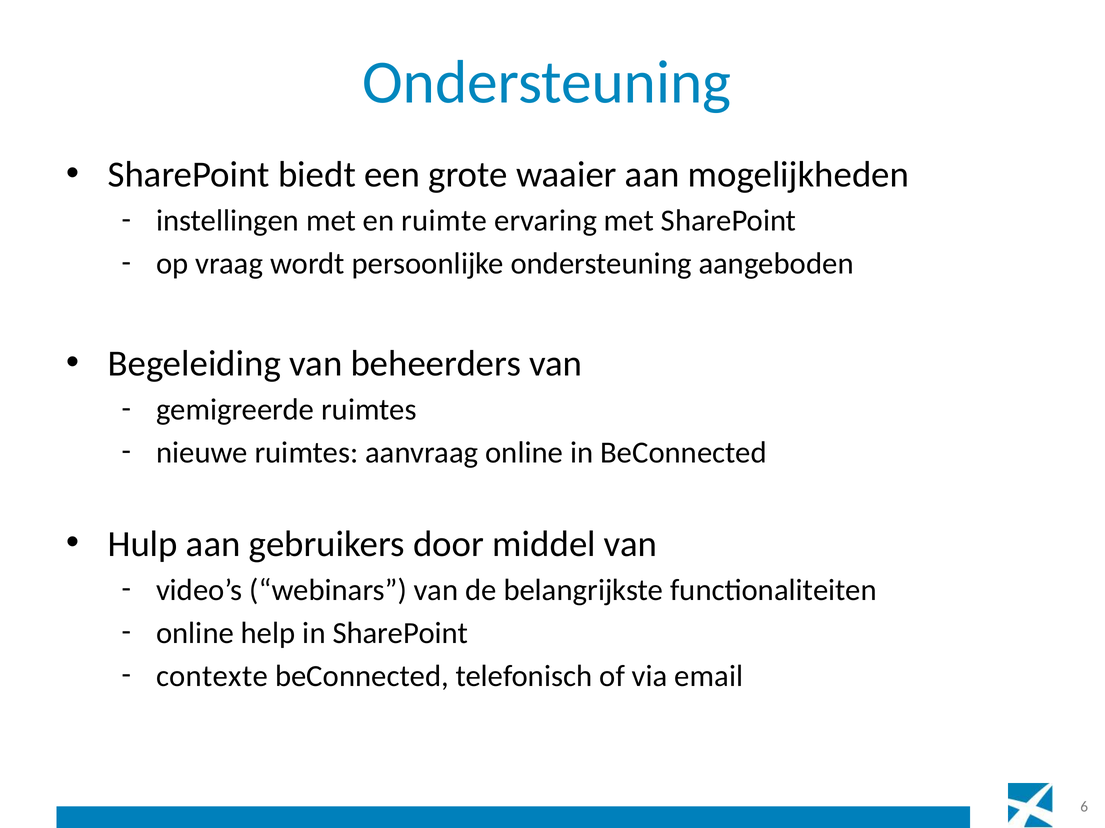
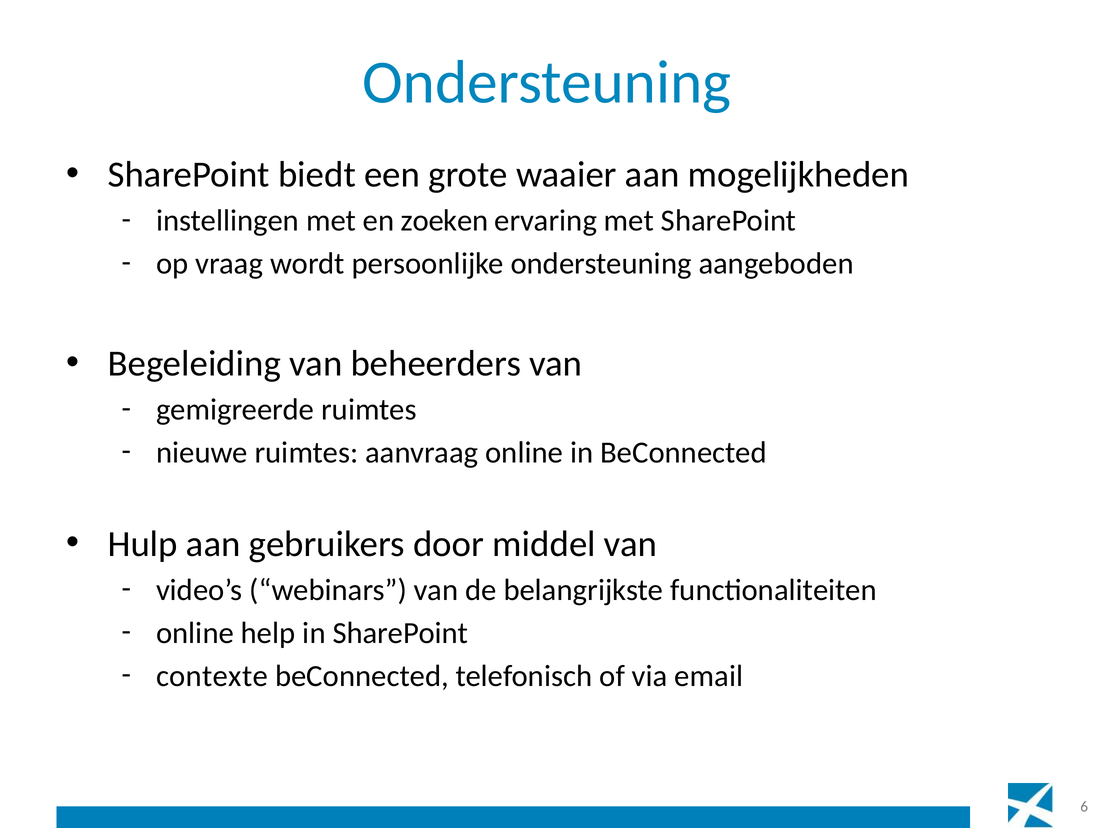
ruimte: ruimte -> zoeken (445, 221)
